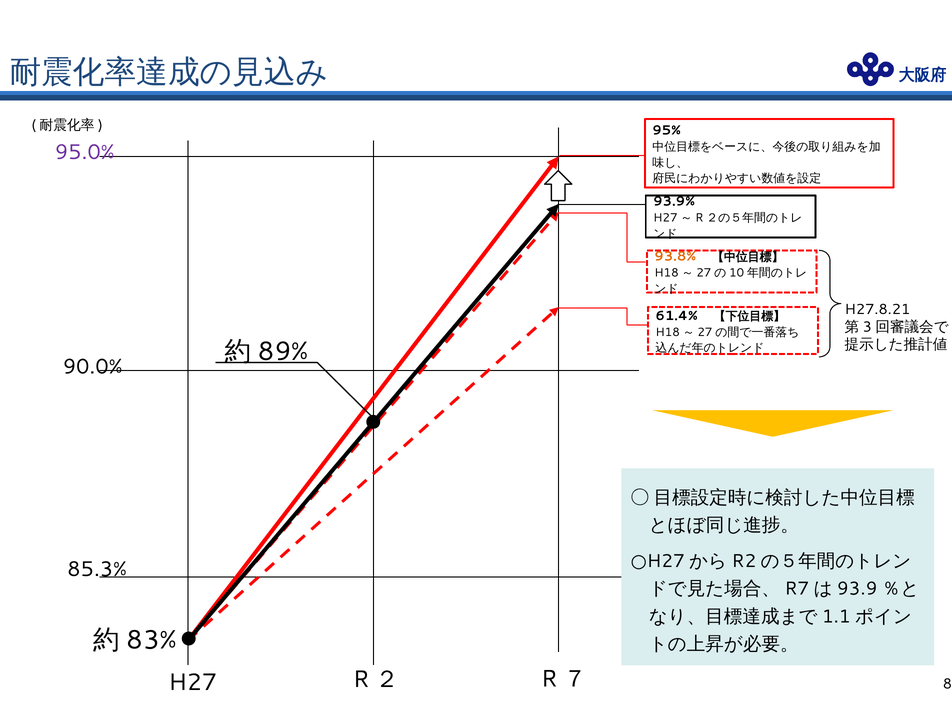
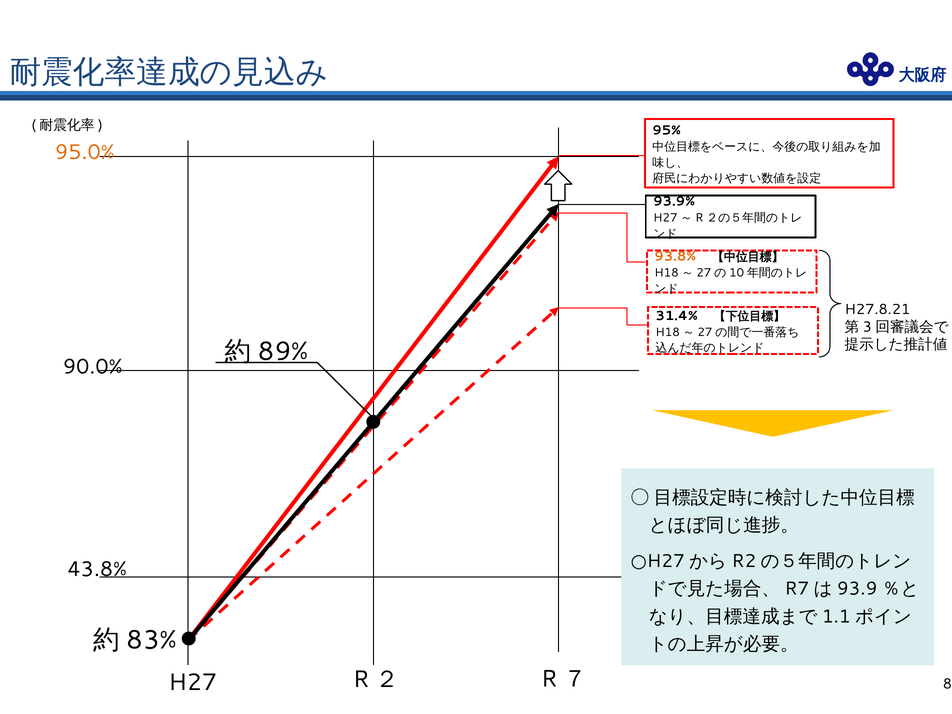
95.0% colour: purple -> orange (85, 152)
61.4%: 61.4% -> 31.4% (677, 316)
85.3%: 85.3% -> 43.8% (97, 569)
